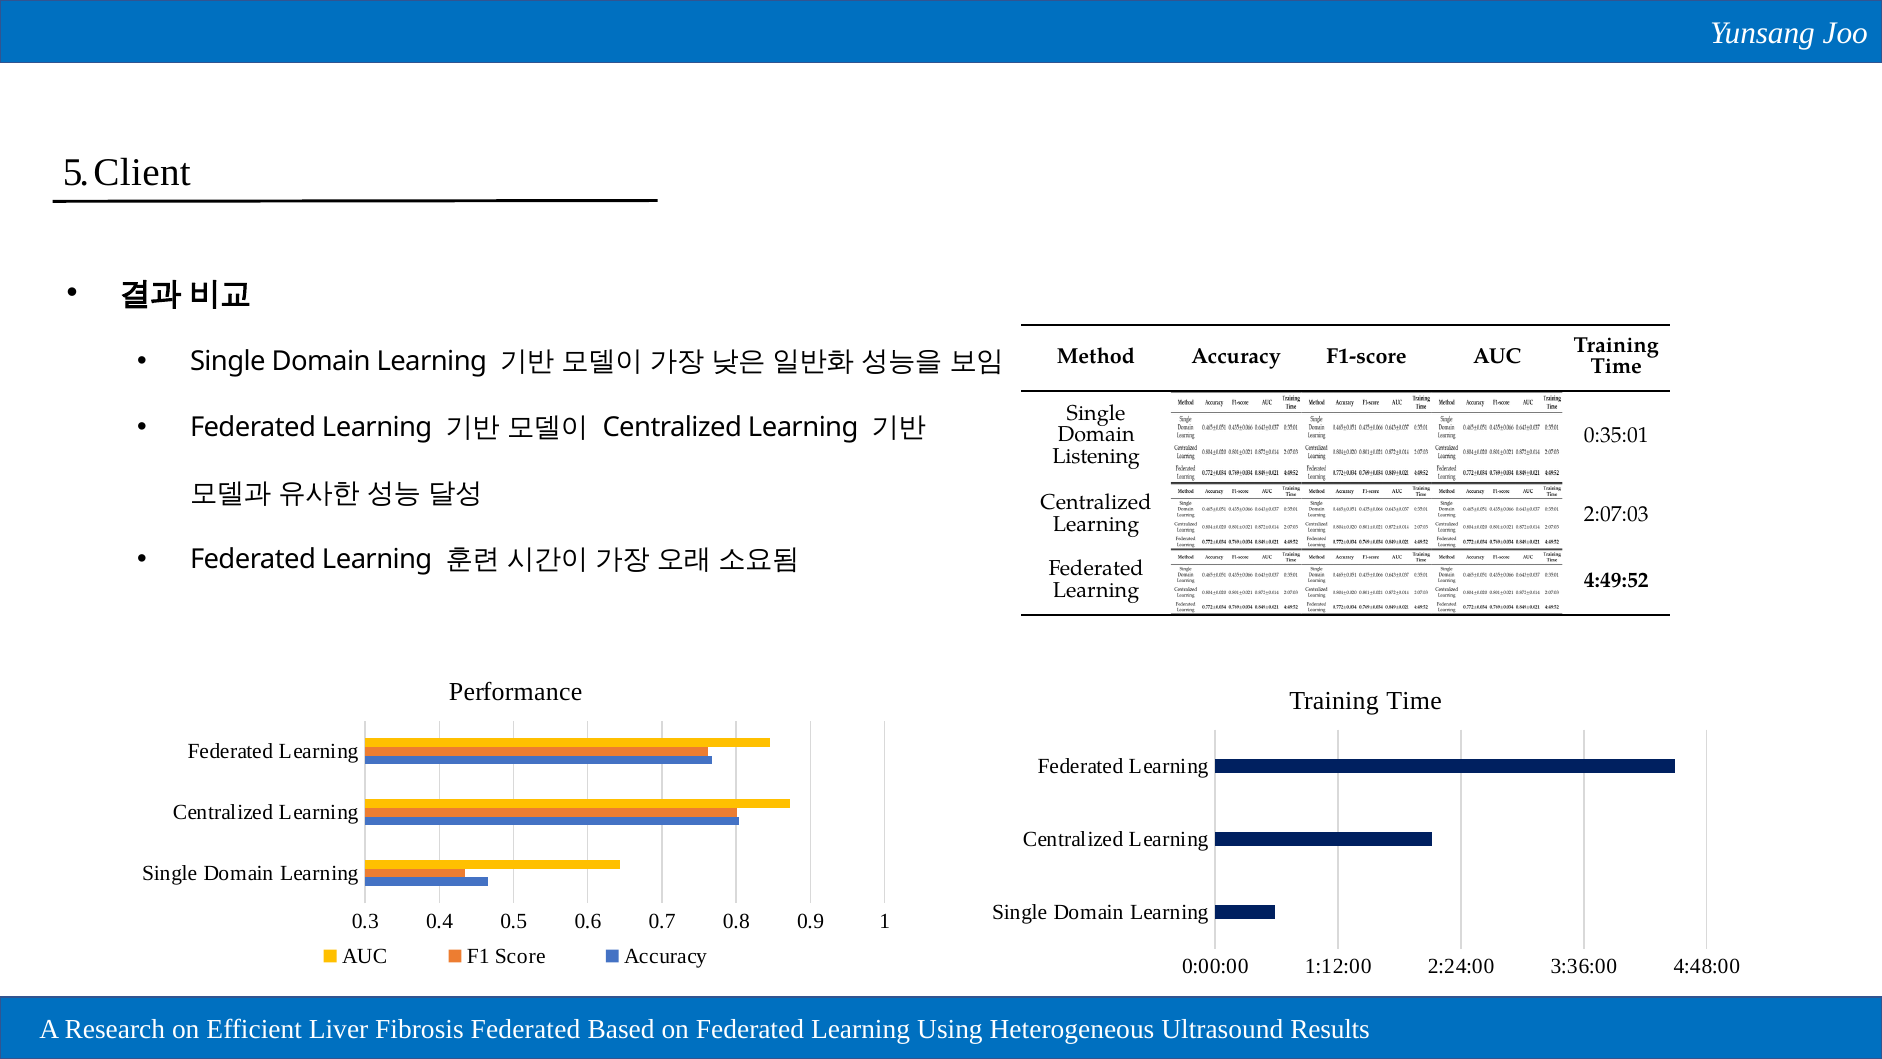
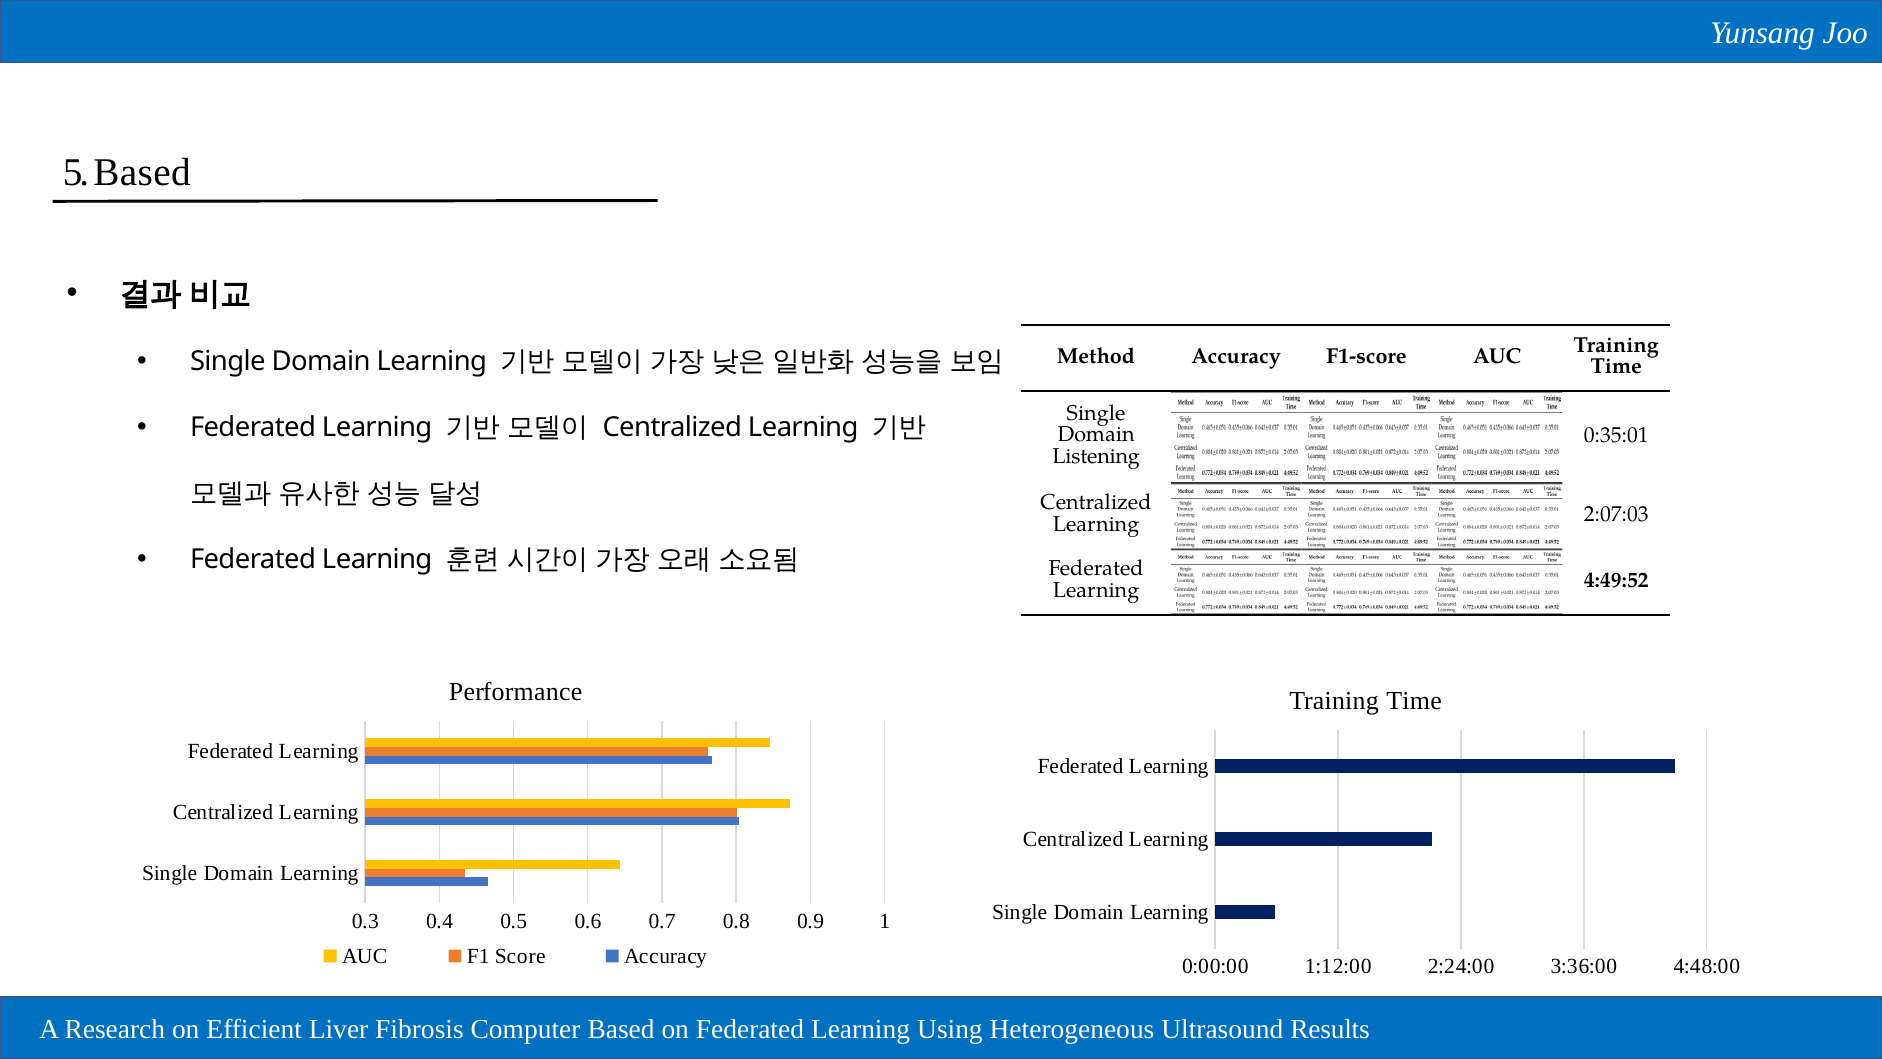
5 Client: Client -> Based (142, 173)
Fibrosis Federated: Federated -> Computer (526, 1029)
